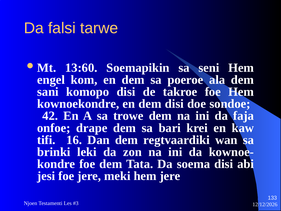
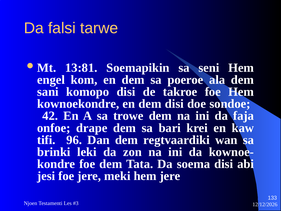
13:60: 13:60 -> 13:81 (81, 68)
16: 16 -> 96 (74, 140)
